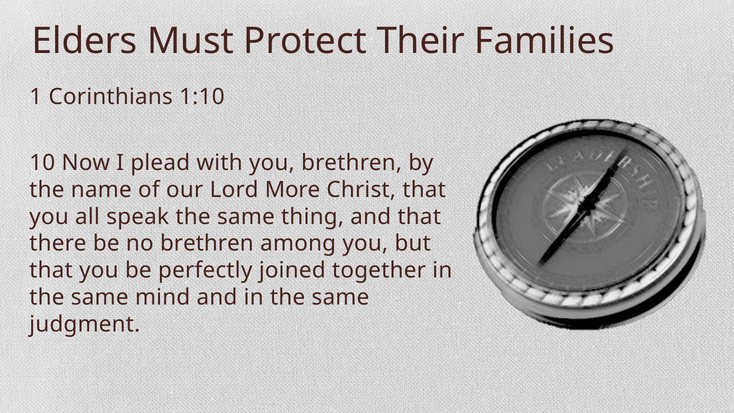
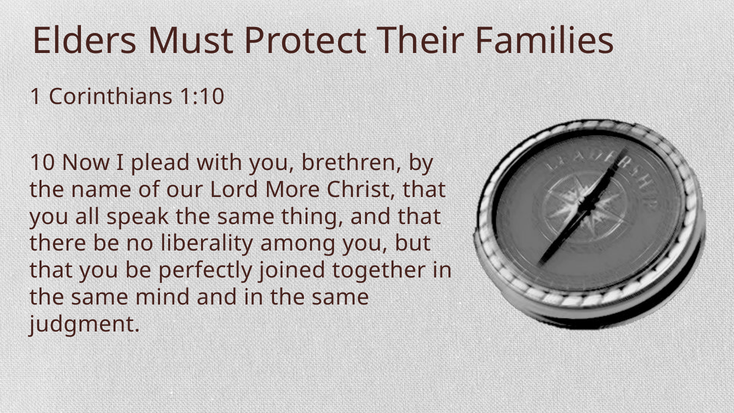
no brethren: brethren -> liberality (207, 243)
